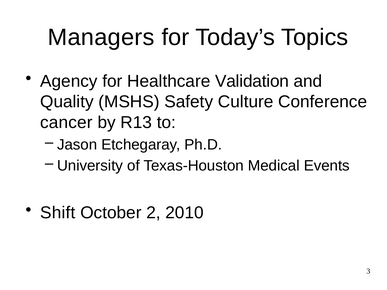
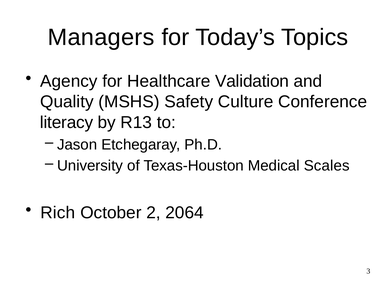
cancer: cancer -> literacy (67, 122)
Events: Events -> Scales (327, 166)
Shift: Shift -> Rich (58, 213)
2010: 2010 -> 2064 (185, 213)
